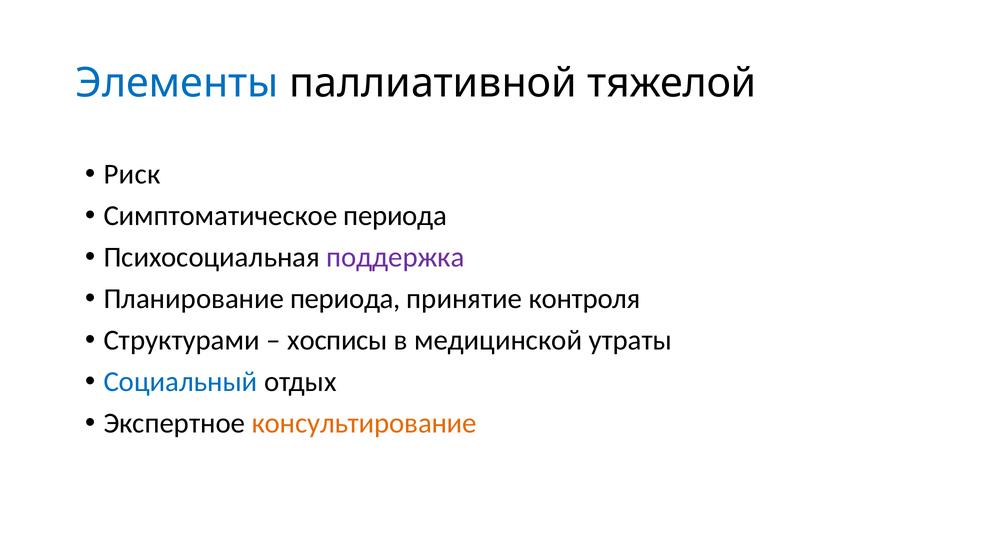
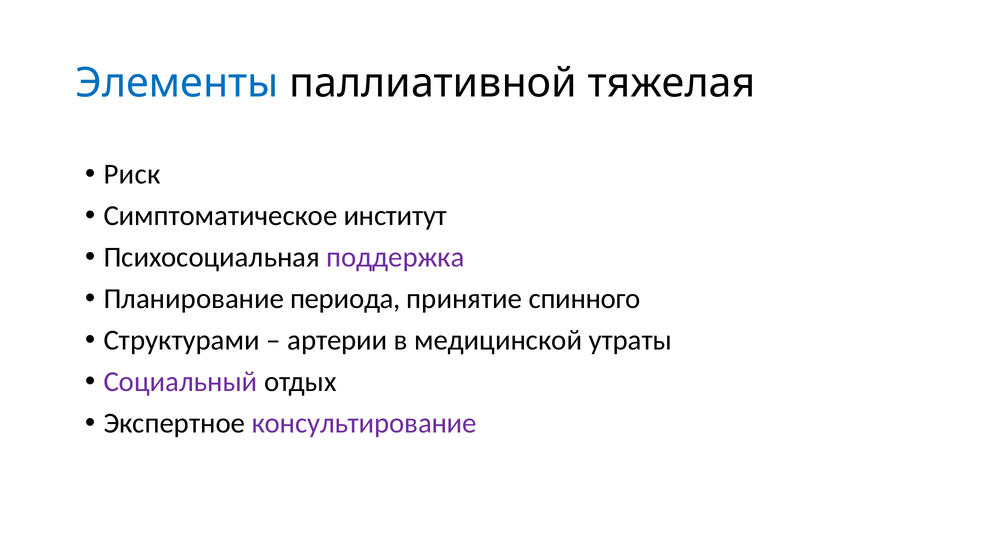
тяжелой: тяжелой -> тяжелая (672, 83)
Симптоматическое периода: периода -> институт (395, 216)
контроля: контроля -> спинного (585, 299)
хосписы: хосписы -> артерии (337, 340)
Социальный colour: blue -> purple (181, 382)
консультирование colour: orange -> purple (364, 423)
